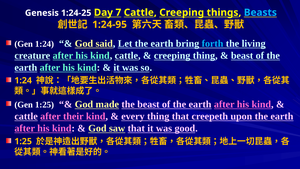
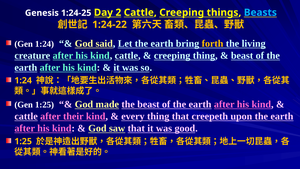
7: 7 -> 2 (118, 13)
1:24-95: 1:24-95 -> 1:24-22 (110, 25)
forth colour: light blue -> yellow (213, 43)
